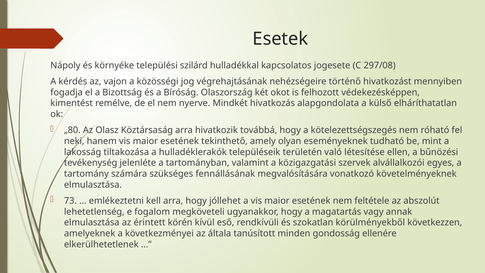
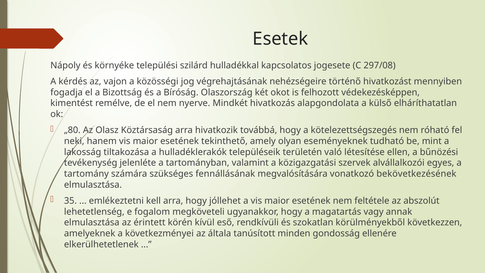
követelményeknek: követelményeknek -> bekövetkezésének (416, 174)
73: 73 -> 35 (70, 201)
